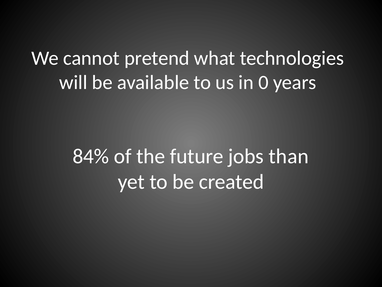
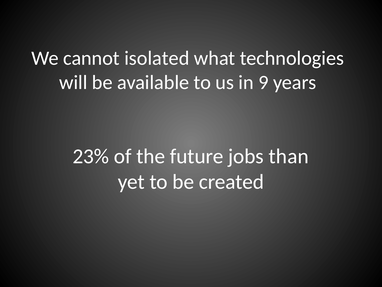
pretend: pretend -> isolated (157, 58)
0: 0 -> 9 (263, 82)
84%: 84% -> 23% (91, 156)
